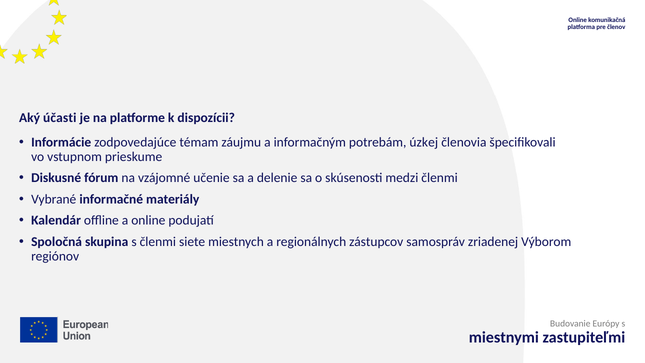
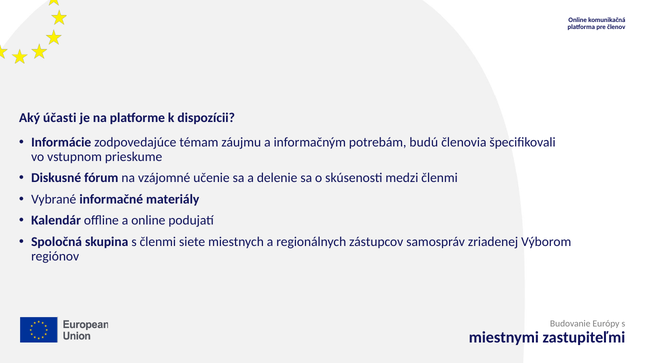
úzkej: úzkej -> budú (424, 142)
